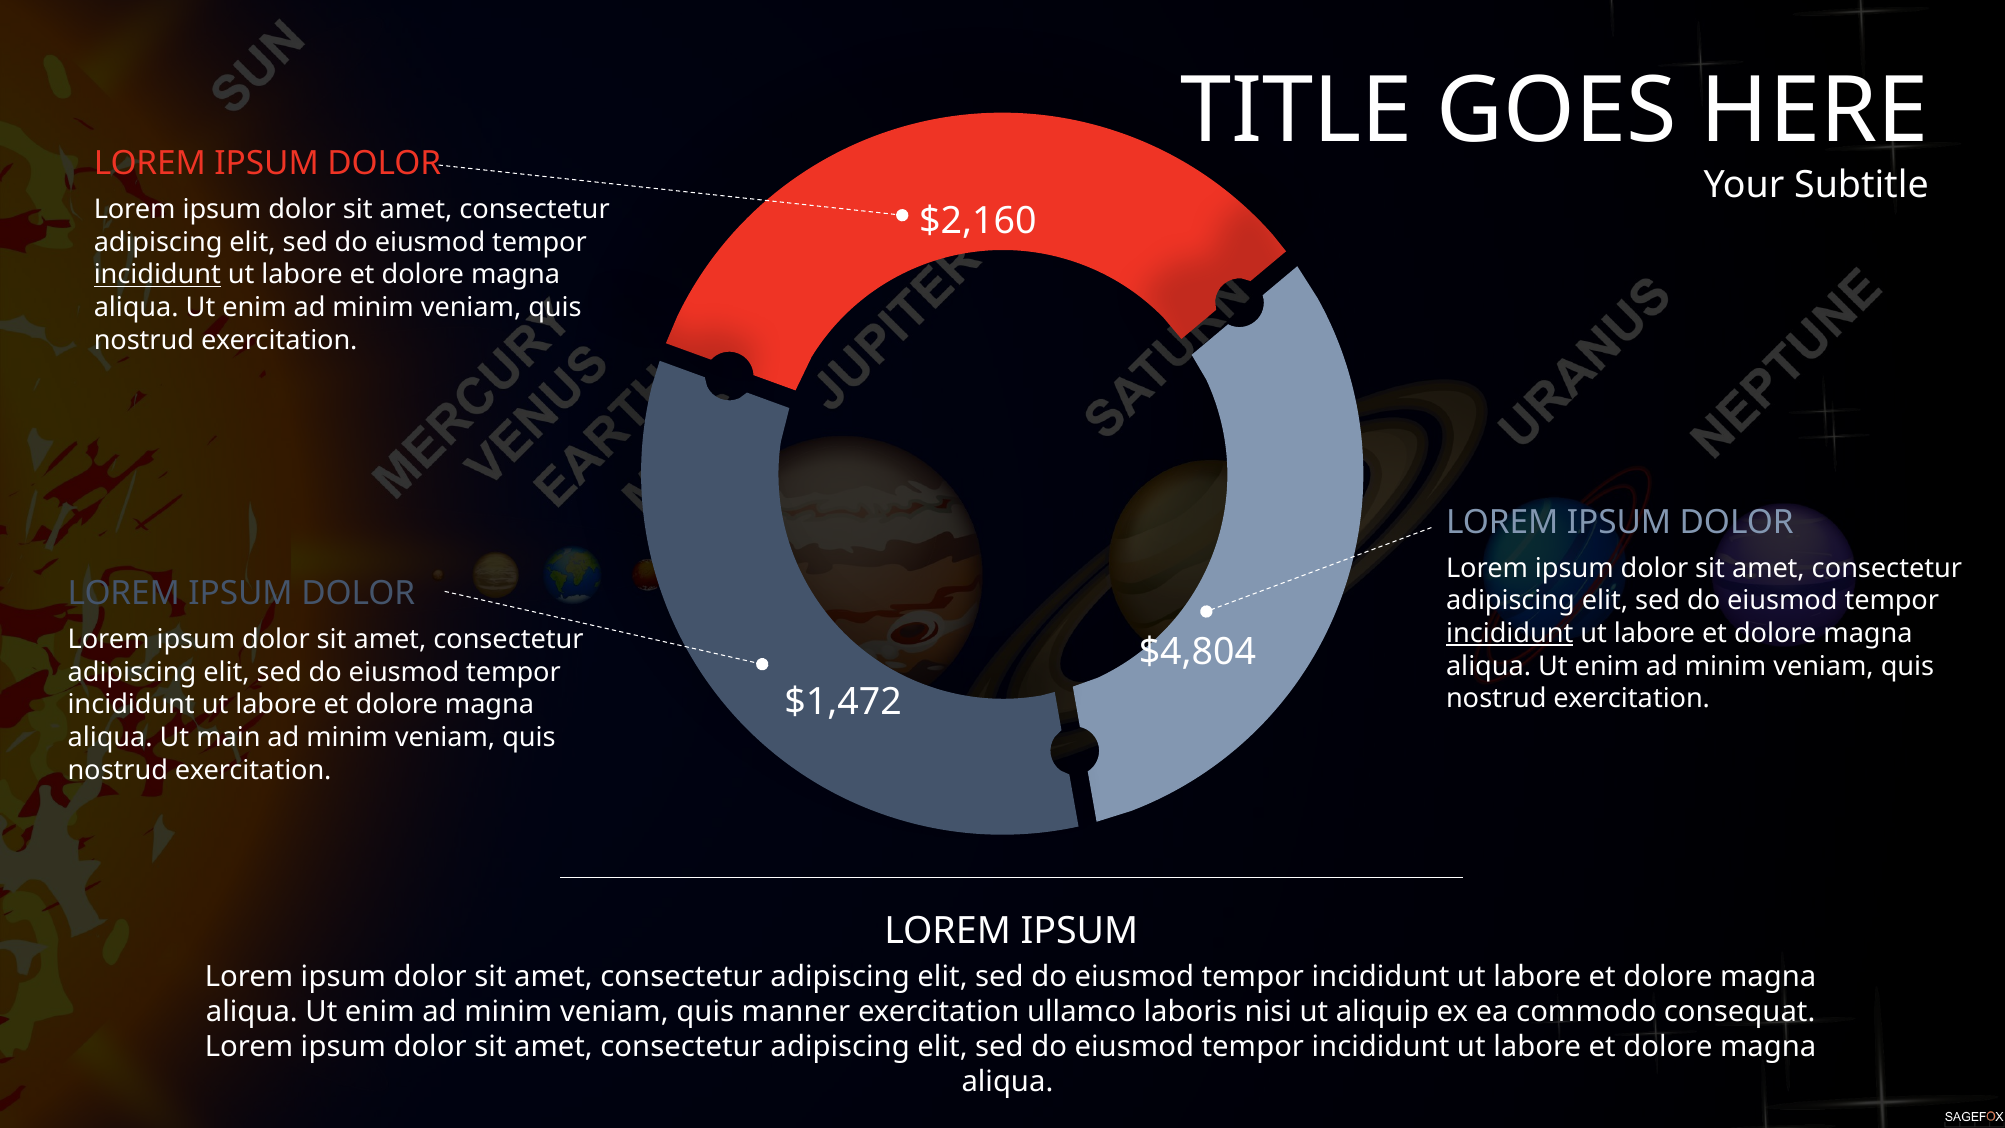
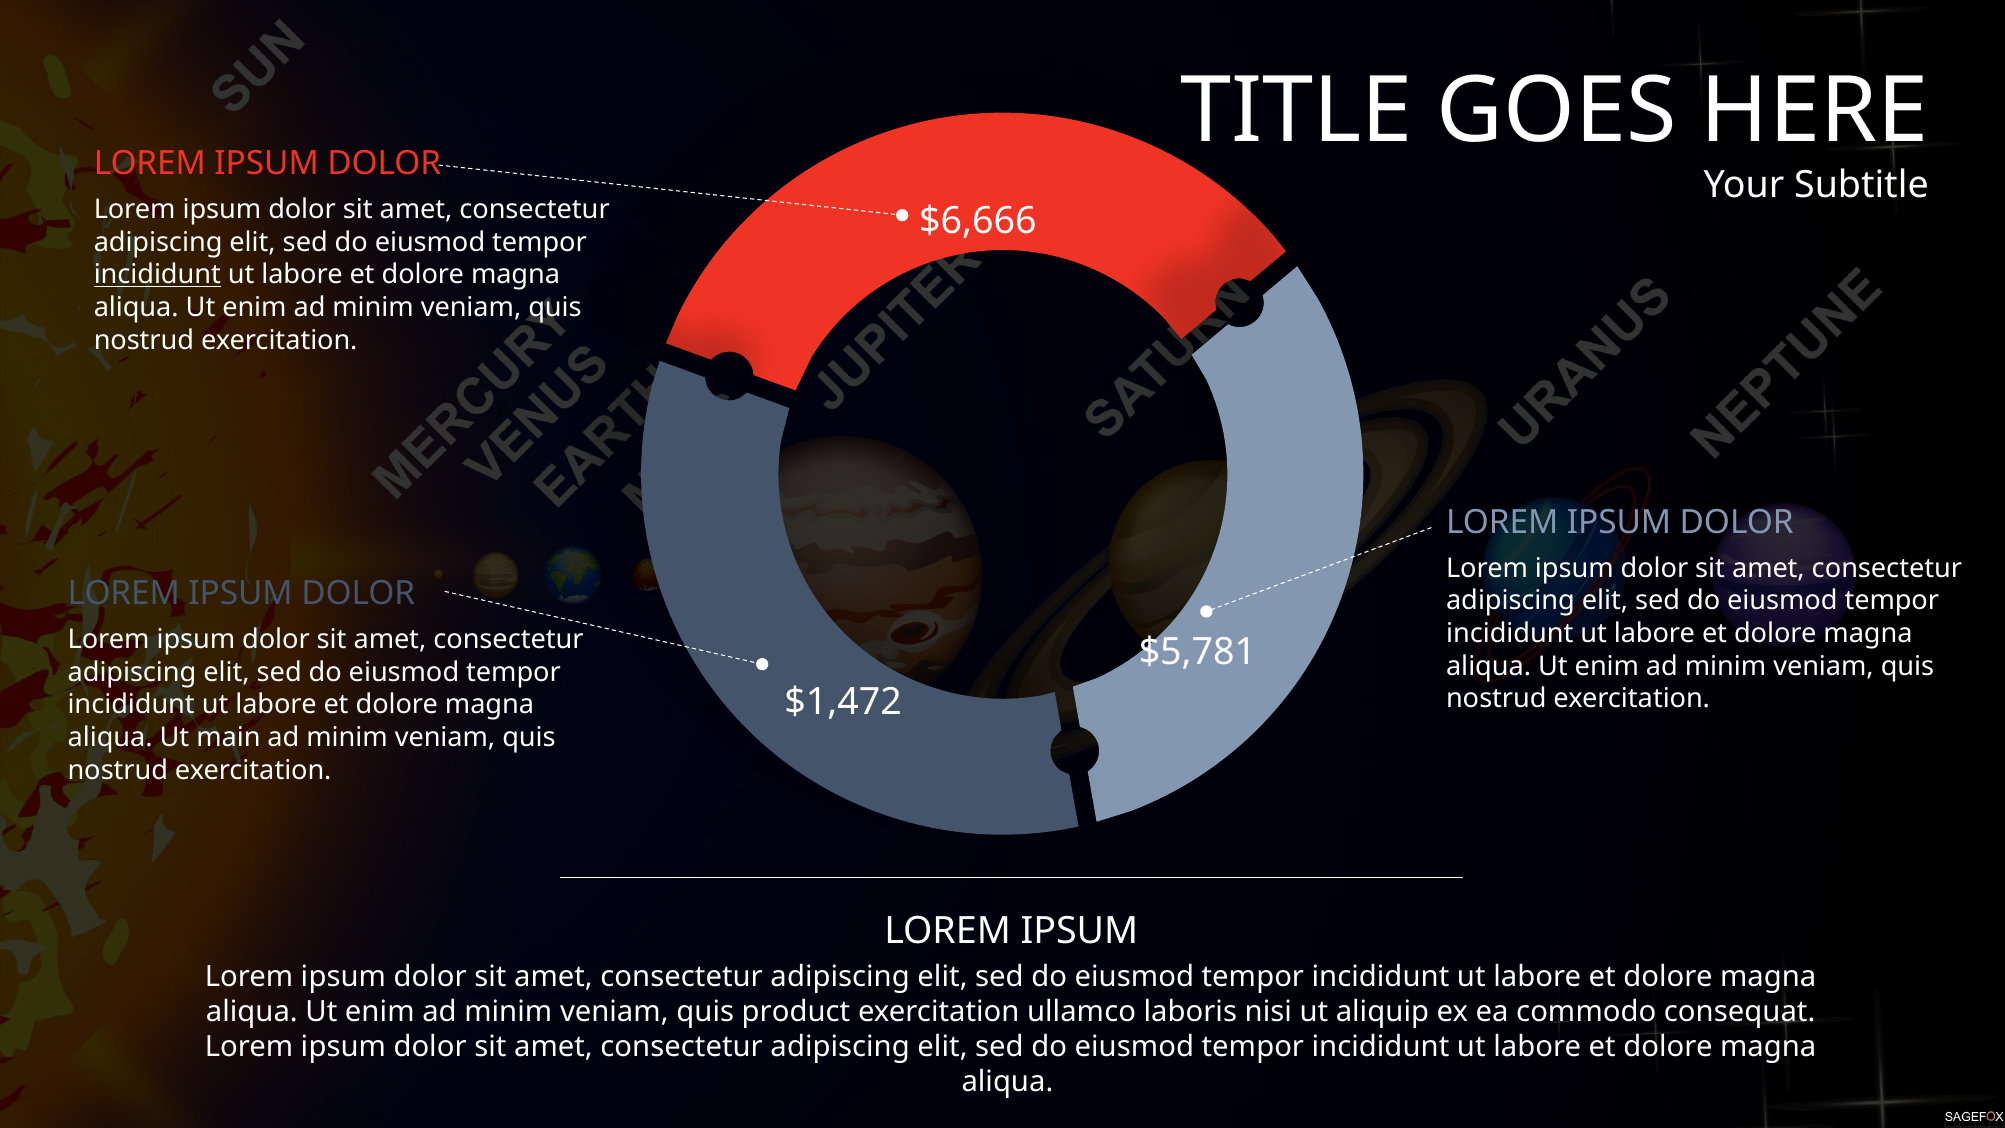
$2,160: $2,160 -> $6,666 (978, 221)
incididunt underline: present -> none (1510, 633)
$4,804: $4,804 -> $5,781 (1197, 652)
manner: manner -> product (796, 1012)
